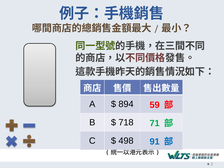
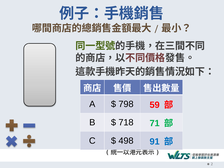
894: 894 -> 798 (126, 104)
